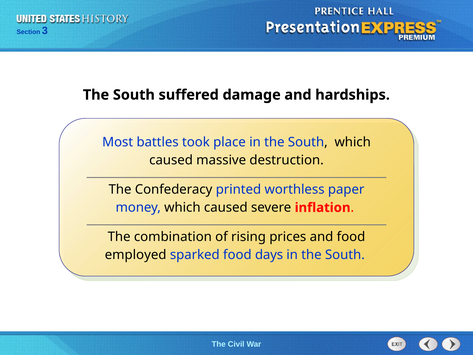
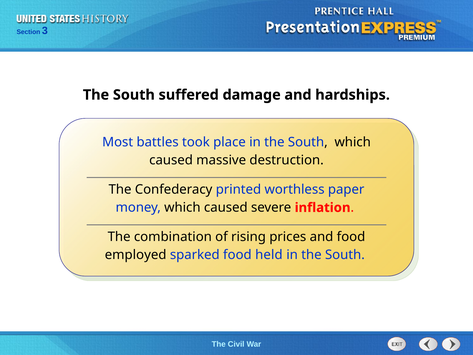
days: days -> held (269, 255)
